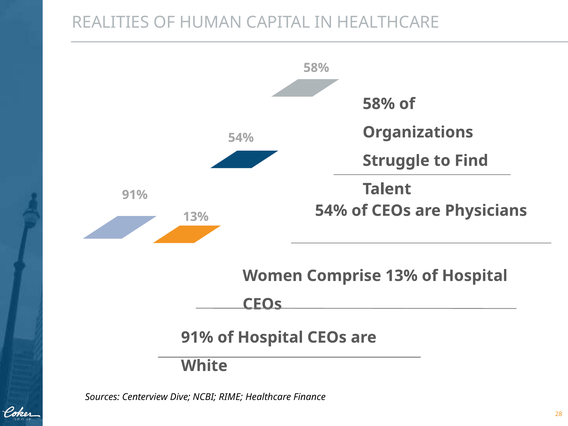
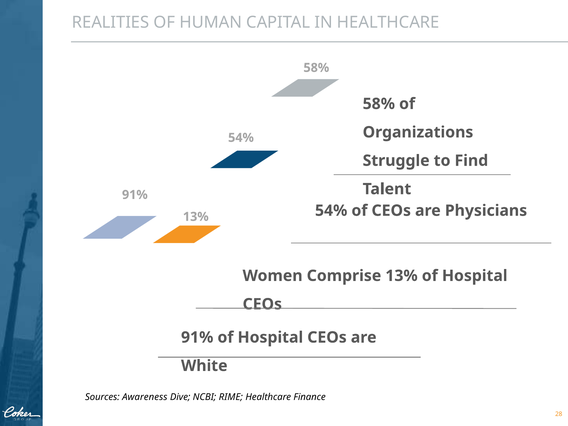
Centerview: Centerview -> Awareness (145, 397)
